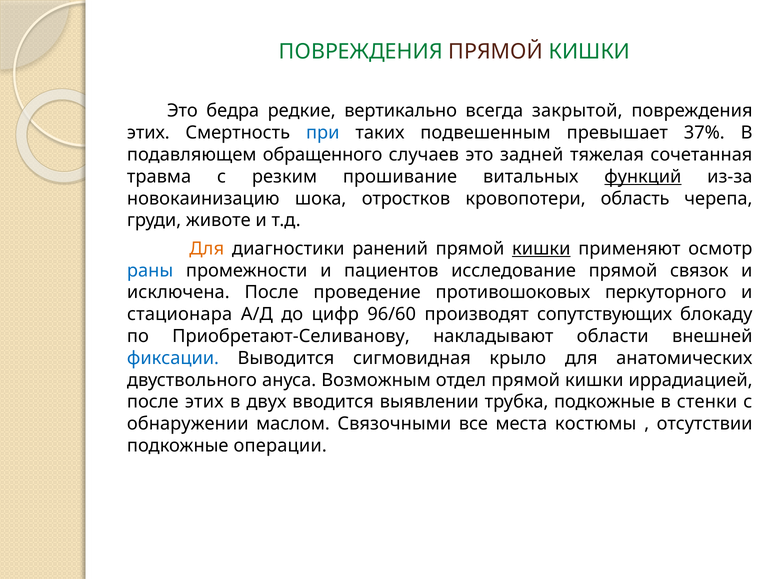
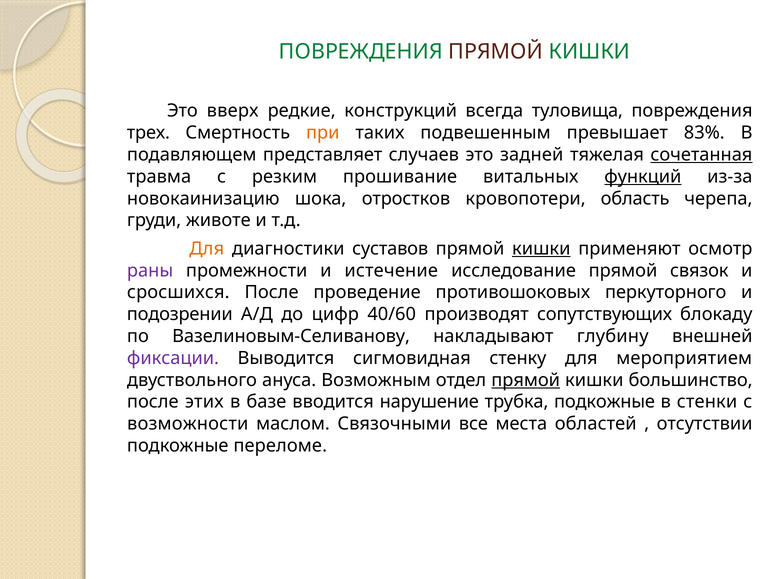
бедра: бедра -> вверх (233, 111)
вертикально: вертикально -> конструкций (401, 111)
закрытой: закрытой -> туловища (577, 111)
этих: этих -> трех (148, 133)
при colour: blue -> orange (323, 133)
37%: 37% -> 83% (704, 133)
обращенного: обращенного -> представляет (323, 155)
сочетанная underline: none -> present (701, 155)
ранений: ранений -> суставов (390, 249)
раны colour: blue -> purple (150, 271)
пациентов: пациентов -> истечение (391, 271)
исключена: исключена -> сросшихся (178, 292)
стационара: стационара -> подозрении (180, 314)
96/60: 96/60 -> 40/60 (392, 314)
Приобретают-Селиванову: Приобретают-Селиванову -> Вазелиновым-Селиванову (291, 336)
области: области -> глубину (613, 336)
фиксации colour: blue -> purple (173, 358)
крыло: крыло -> стенку (518, 358)
анатомических: анатомических -> мероприятием (684, 358)
прямой underline: none -> present (526, 380)
иррадиацией: иррадиацией -> большинство (691, 380)
двух: двух -> базе (266, 402)
выявлении: выявлении -> нарушение (429, 402)
обнаружении: обнаружении -> возможности (188, 424)
костюмы: костюмы -> областей (596, 424)
операции: операции -> переломе (280, 446)
